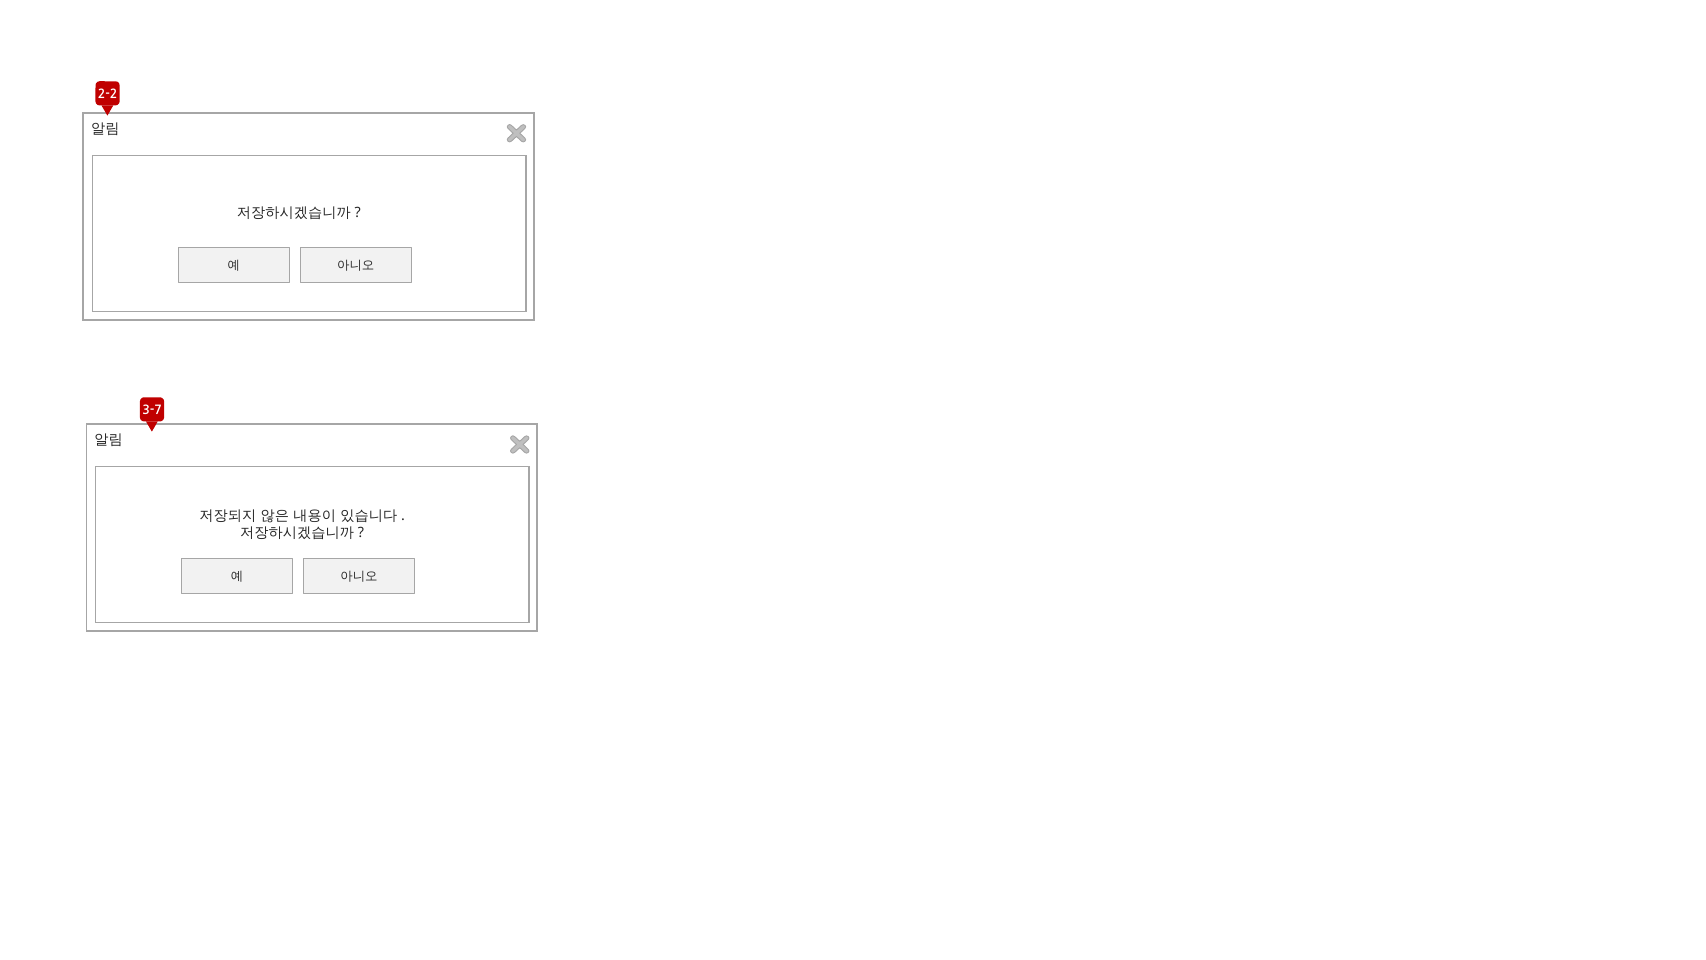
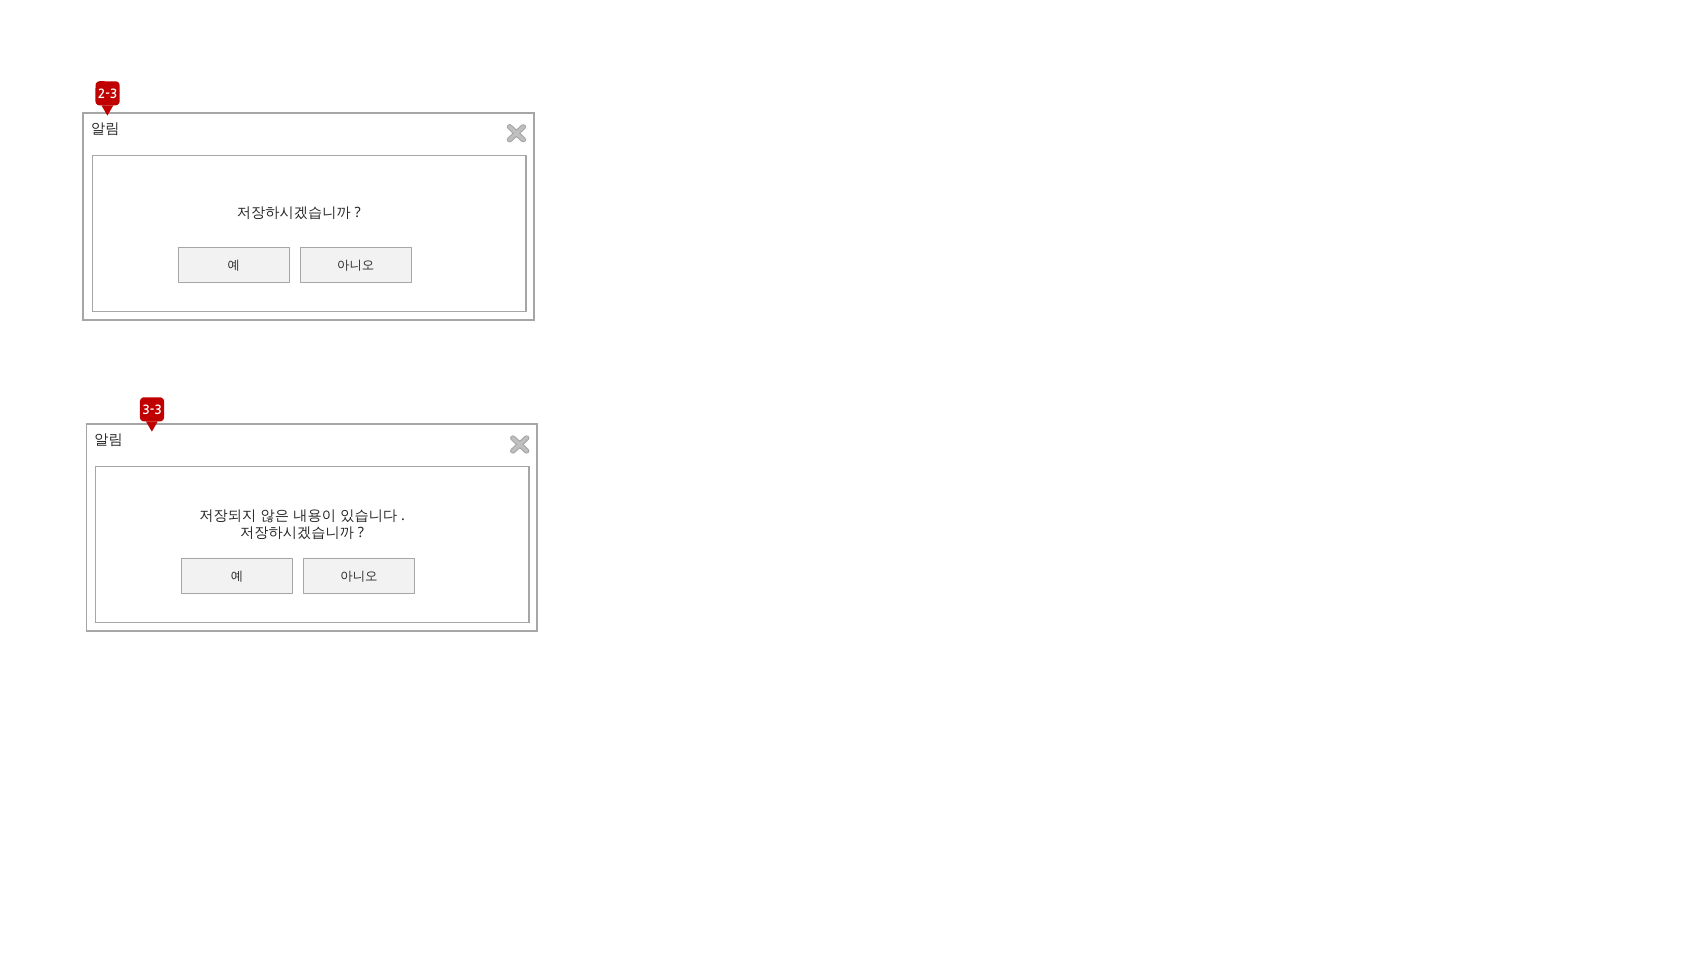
2-2: 2-2 -> 2-3 (108, 94)
3-7: 3-7 -> 3-3 (152, 410)
